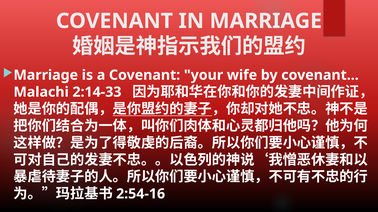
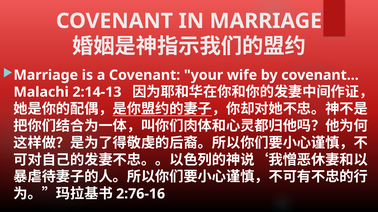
2:14-33: 2:14-33 -> 2:14-13 (97, 92)
2:54-16: 2:54-16 -> 2:76-16 (141, 194)
